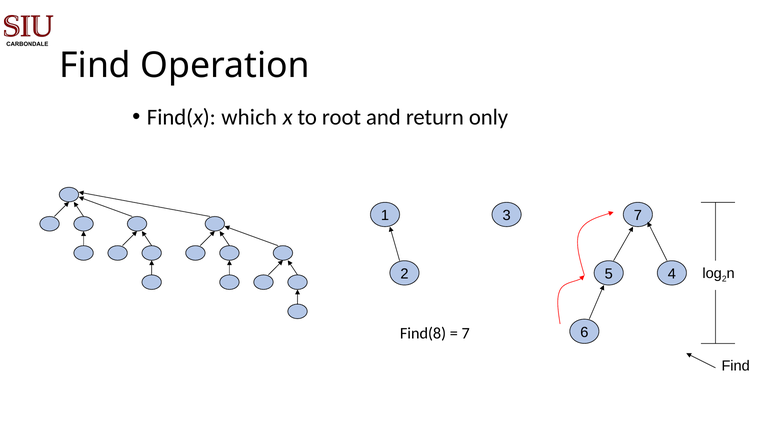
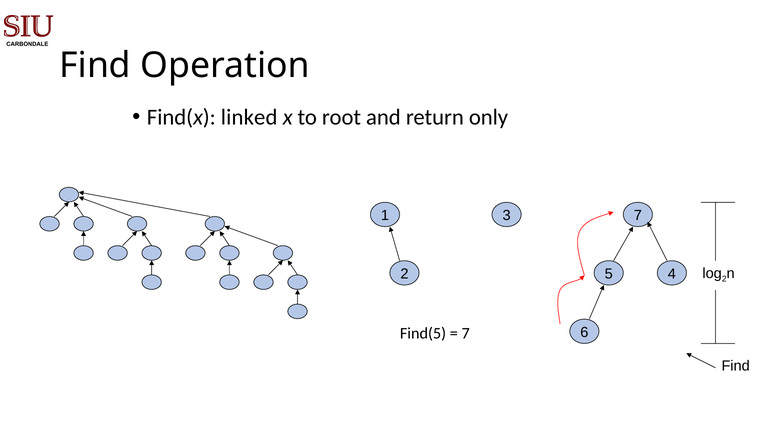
which: which -> linked (249, 117)
Find(8: Find(8 -> Find(5 (423, 333)
